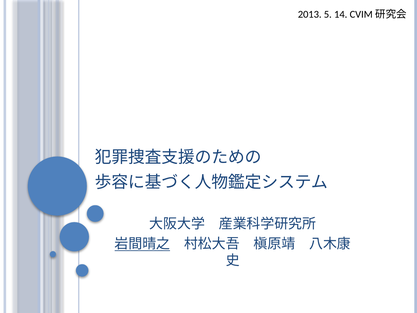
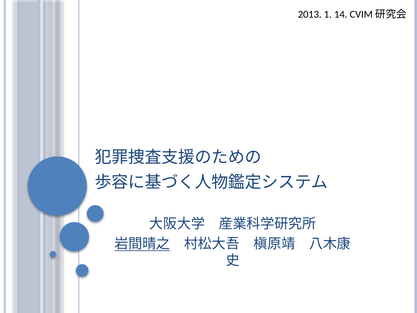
5: 5 -> 1 (328, 14)
